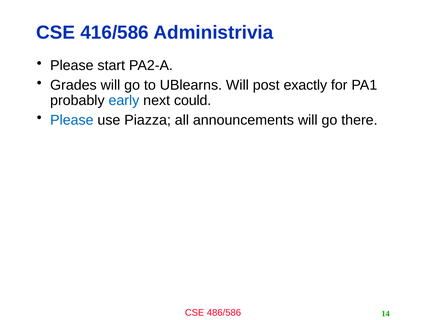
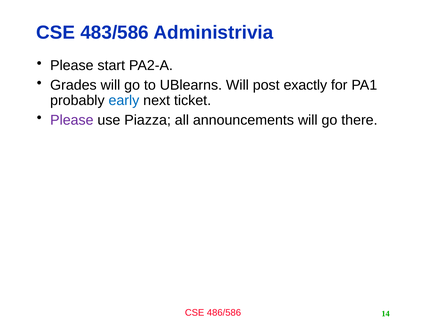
416/586: 416/586 -> 483/586 (115, 32)
could: could -> ticket (193, 100)
Please colour: blue -> purple (72, 120)
